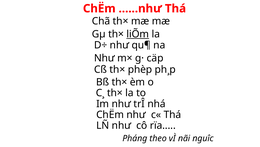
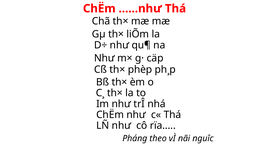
liÕm underline: present -> none (138, 34)
